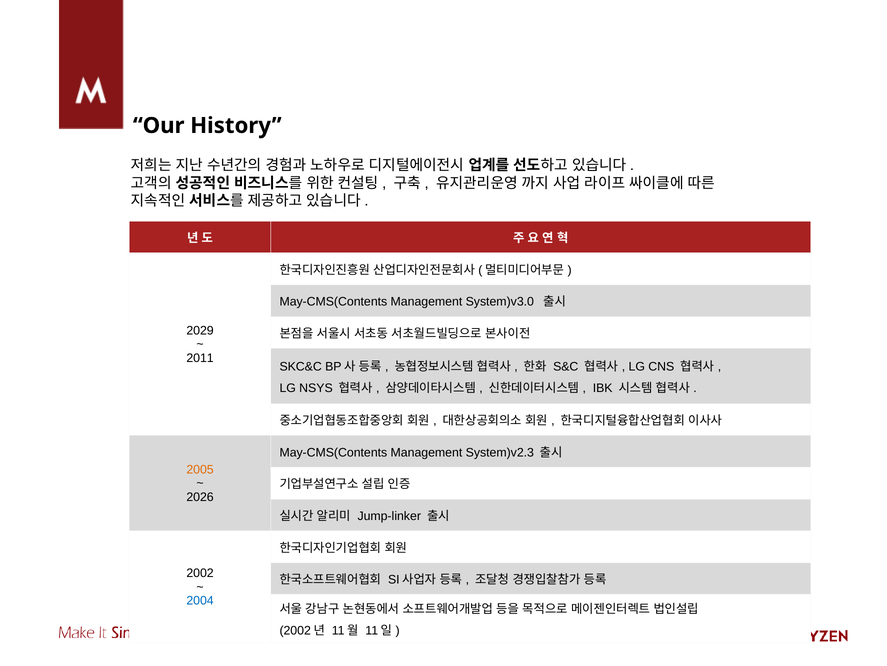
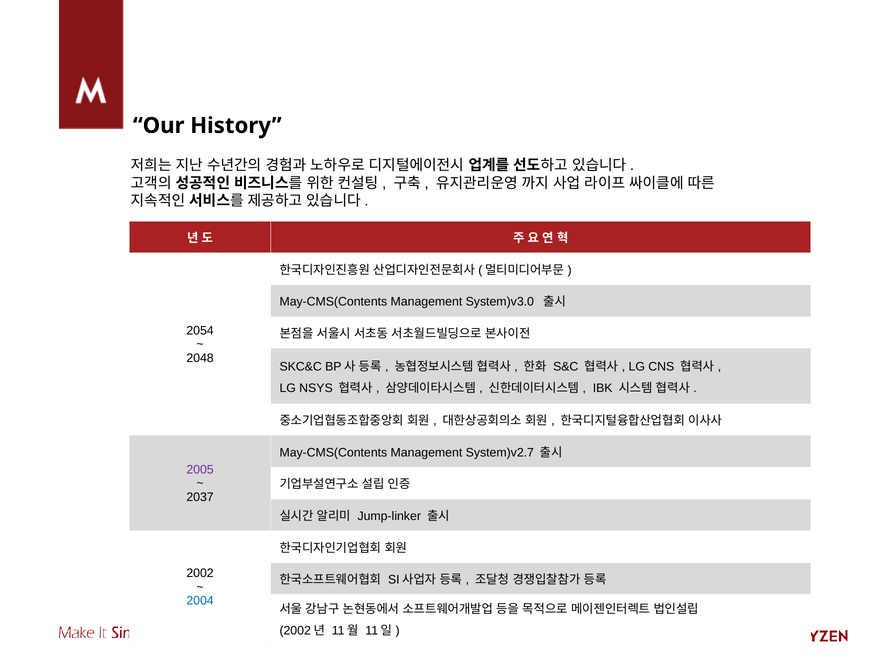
2029: 2029 -> 2054 (200, 330)
2011: 2011 -> 2048 (200, 358)
System)v2.3: System)v2.3 -> System)v2.7 (500, 452)
2005 colour: orange -> purple (200, 469)
2026: 2026 -> 2037 (200, 497)
